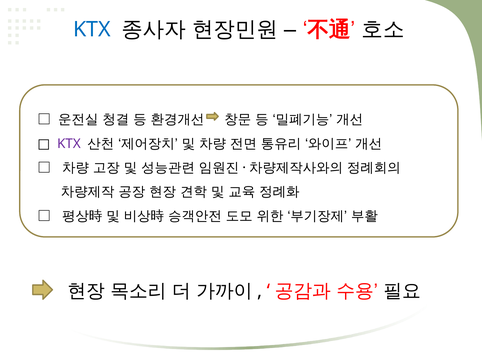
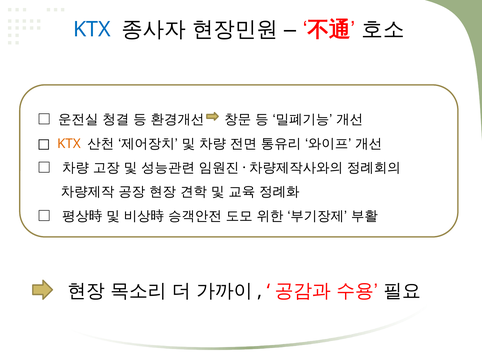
KTX colour: purple -> orange (69, 143)
